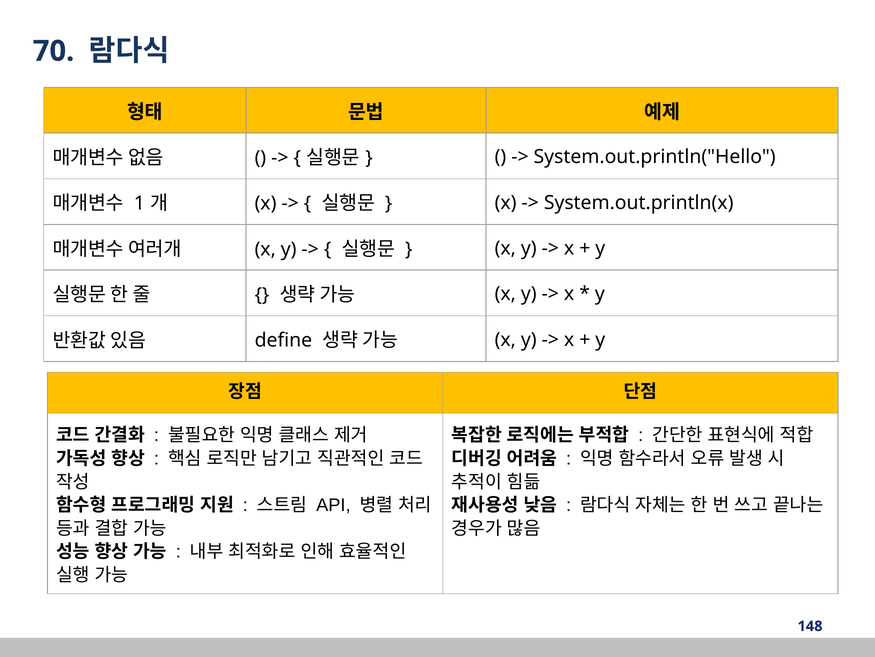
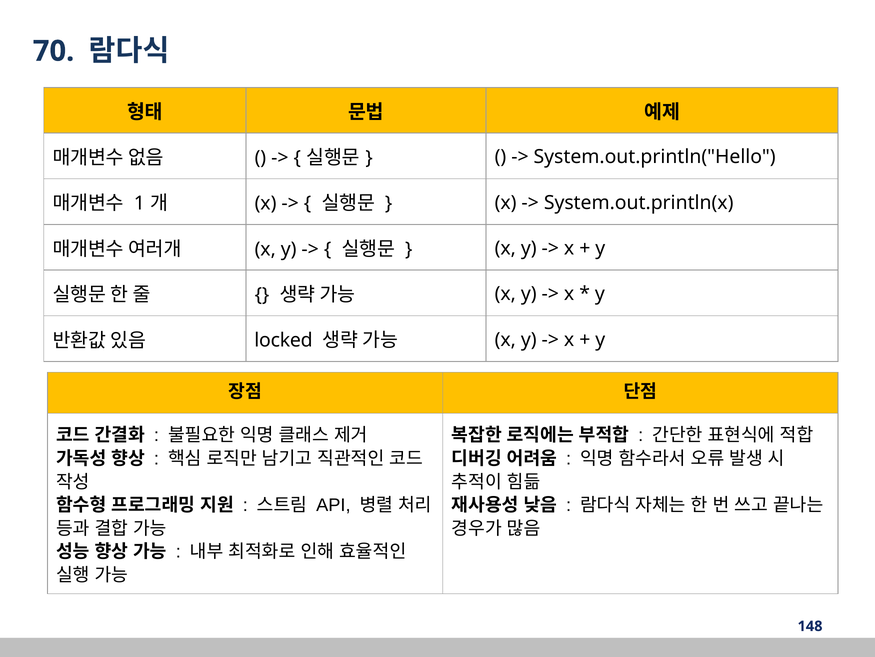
define: define -> locked (283, 340)
